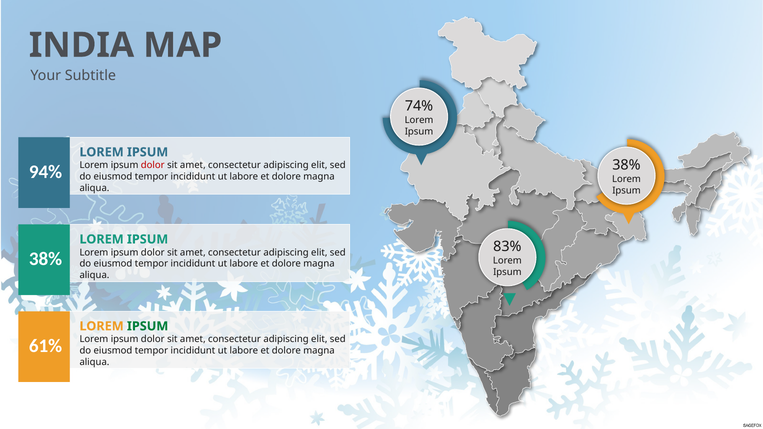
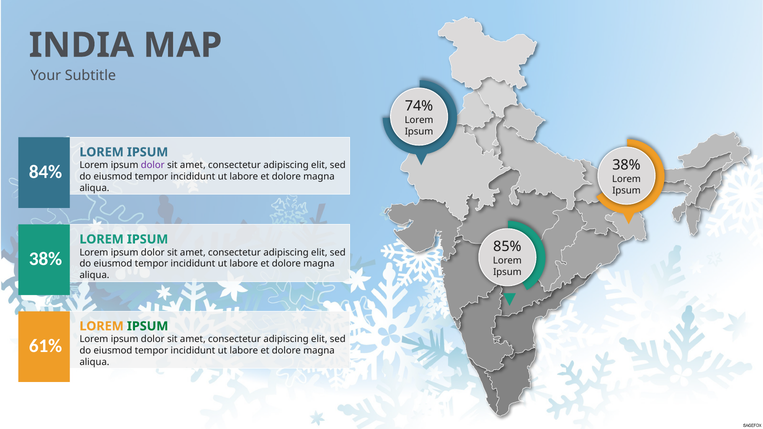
dolor colour: red -> purple (153, 165)
94%: 94% -> 84% (46, 172)
83%: 83% -> 85% (507, 247)
